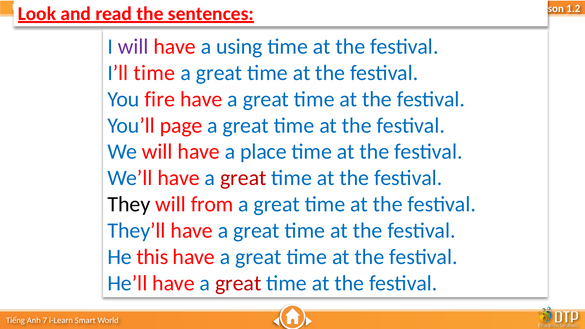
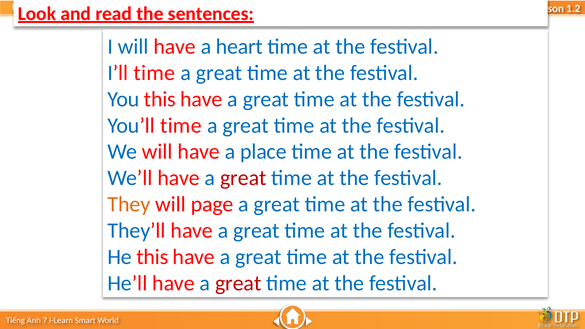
will colour: purple -> blue (133, 46)
using: using -> heart (239, 46)
You fire: fire -> this (160, 99)
You’ll page: page -> time (181, 125)
They colour: black -> orange (129, 204)
from: from -> page (212, 204)
